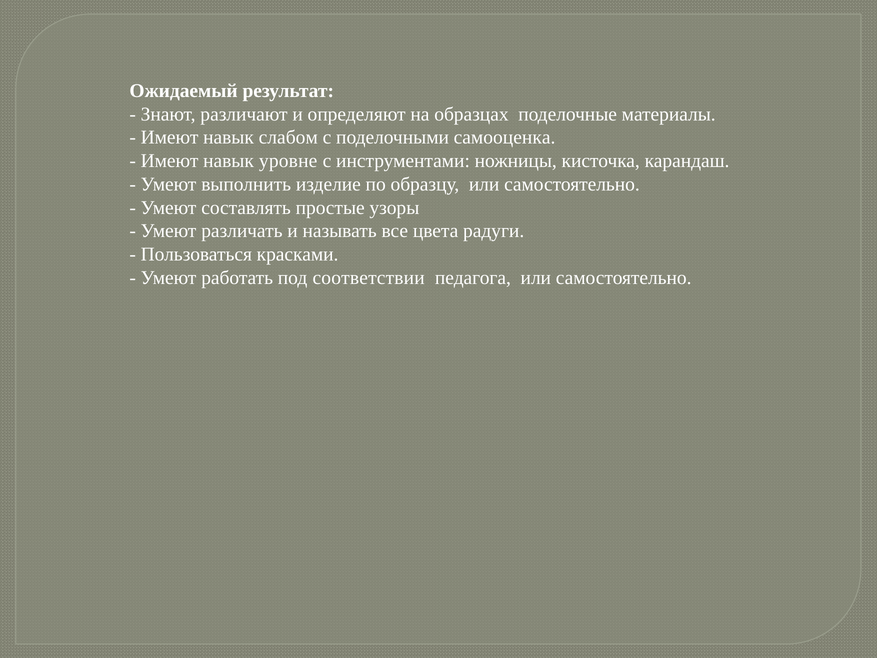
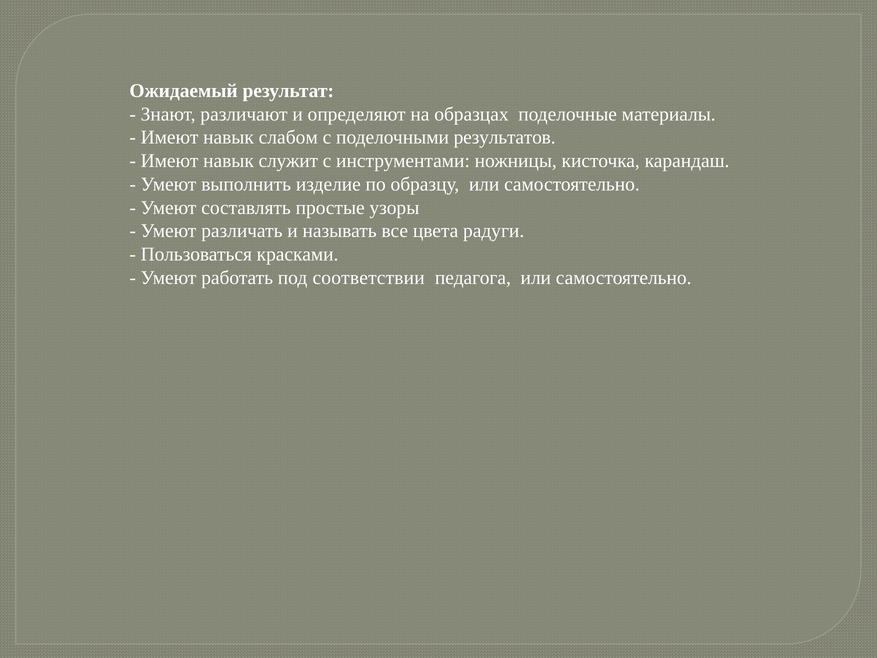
самооценка: самооценка -> результатов (505, 137)
уровне: уровне -> служит (288, 161)
